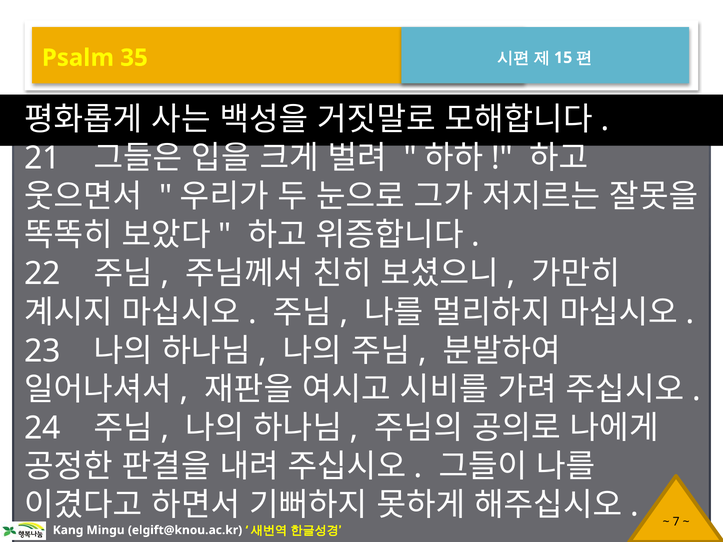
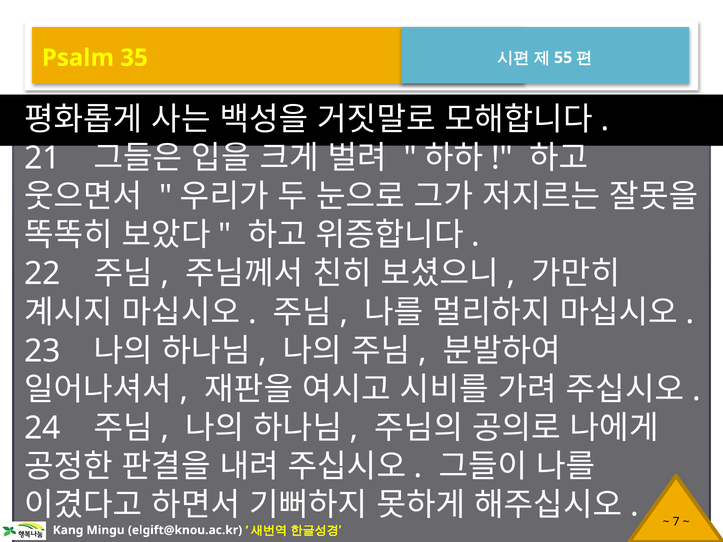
15: 15 -> 55 (563, 58)
